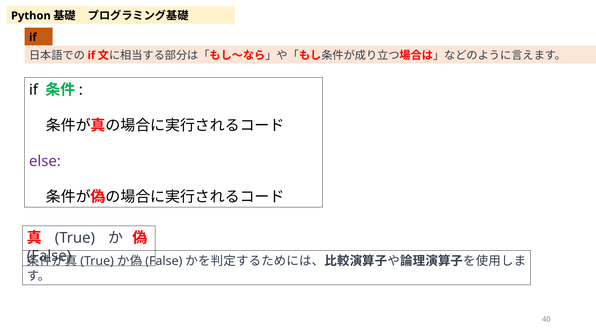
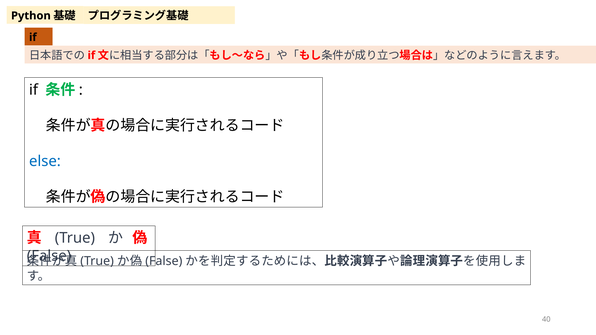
else colour: purple -> blue (45, 161)
